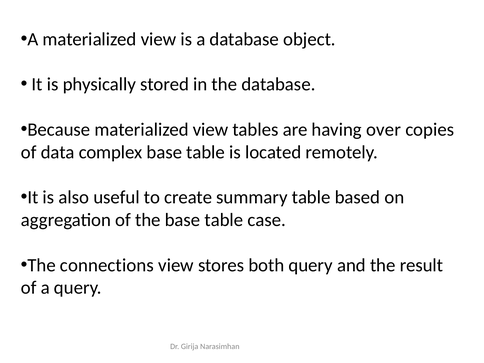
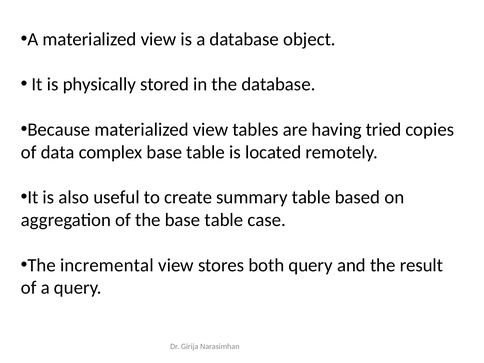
over: over -> tried (384, 130)
connections: connections -> incremental (107, 265)
